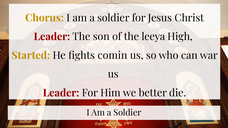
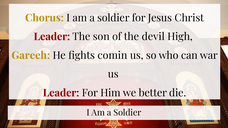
leeya: leeya -> devil (153, 37)
Started: Started -> Gareeh (31, 56)
